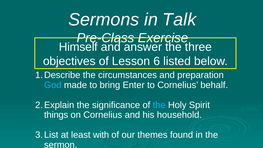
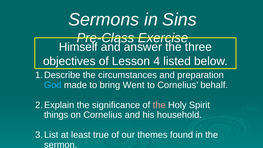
Talk: Talk -> Sins (179, 20)
6: 6 -> 4 (157, 61)
Enter: Enter -> Went (134, 85)
the colour: light blue -> pink (159, 105)
with: with -> true (101, 135)
